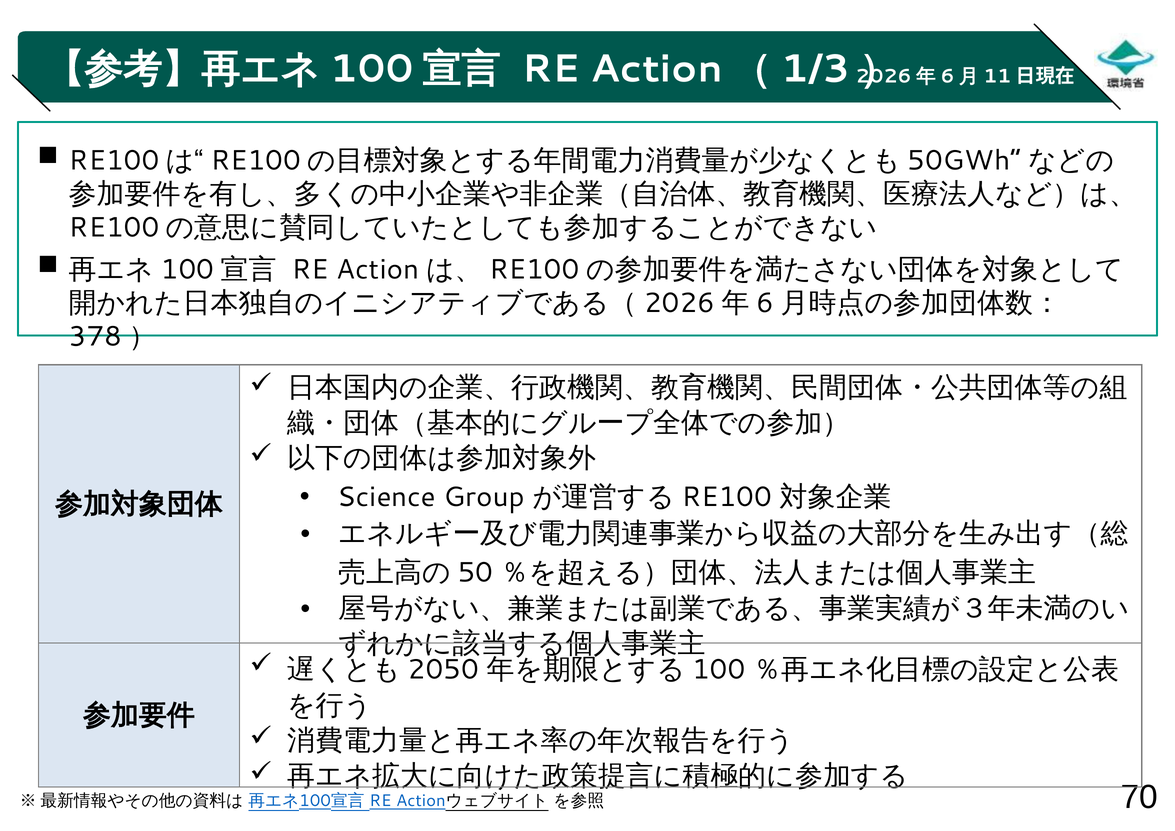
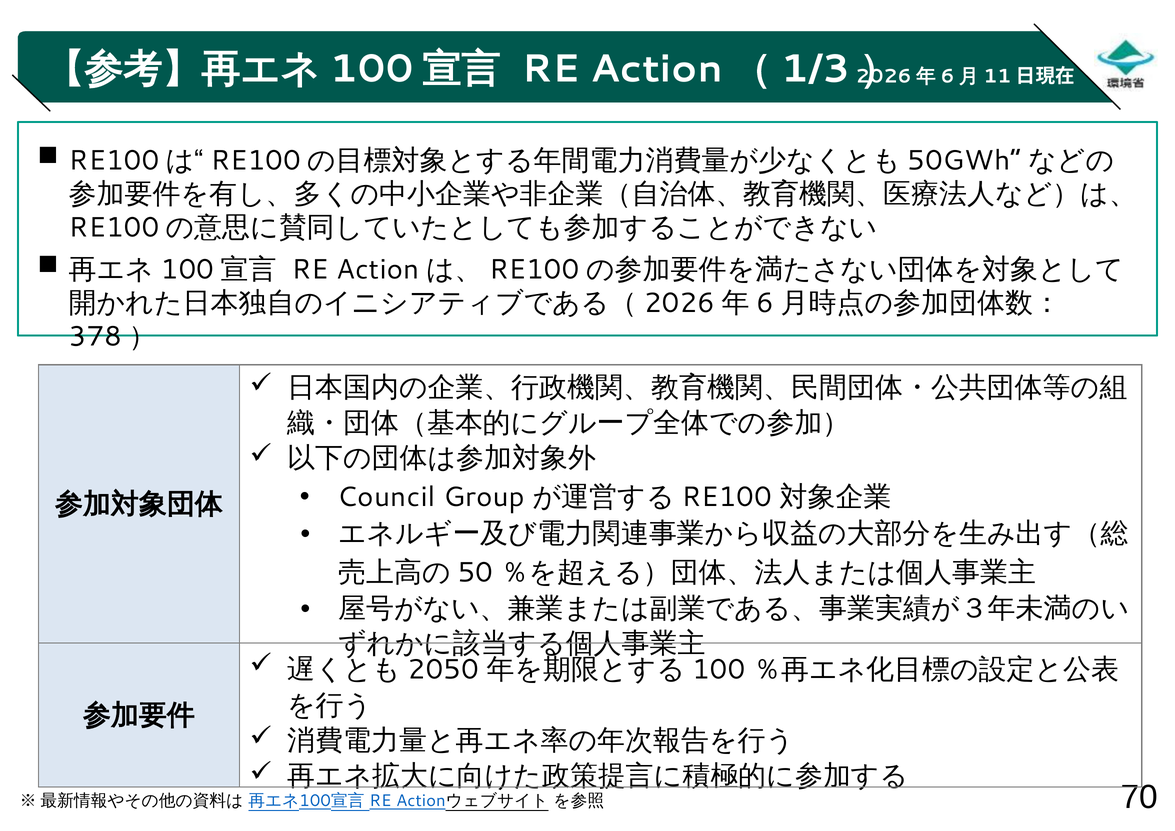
Science: Science -> Council (387, 497)
